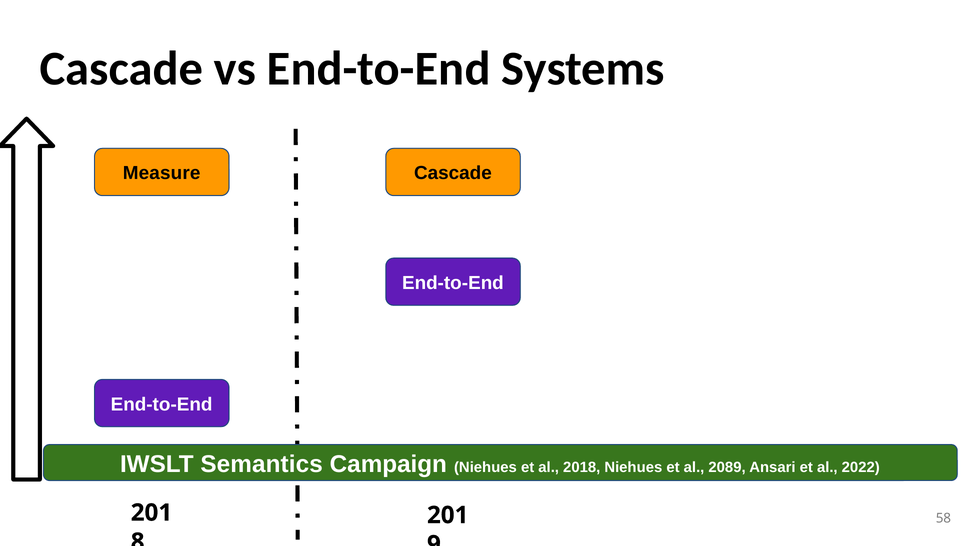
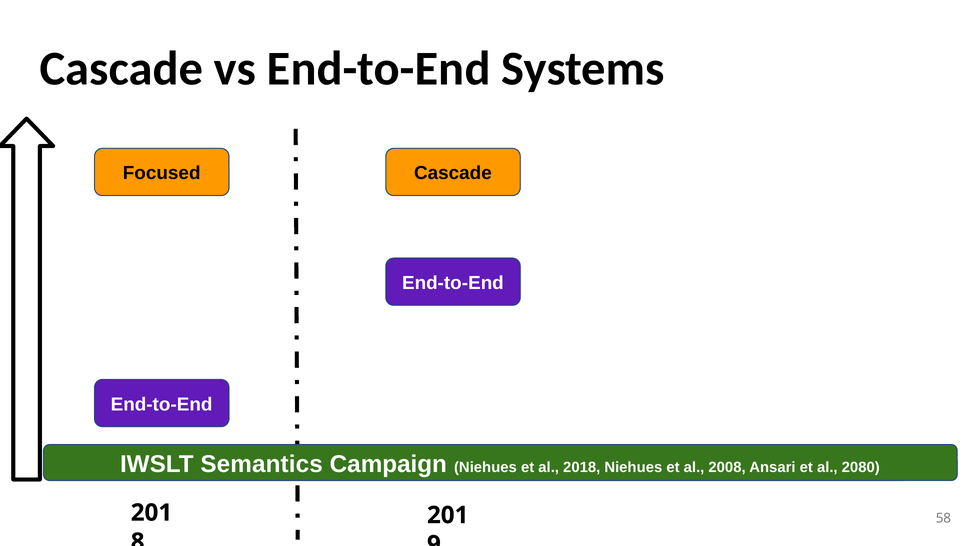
Measure: Measure -> Focused (162, 173)
2089: 2089 -> 2008 (727, 467)
2022: 2022 -> 2080 (861, 467)
